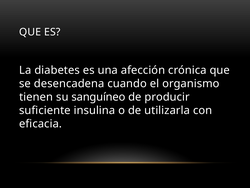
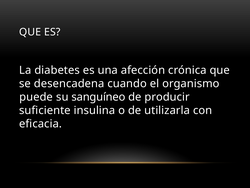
tienen: tienen -> puede (36, 97)
